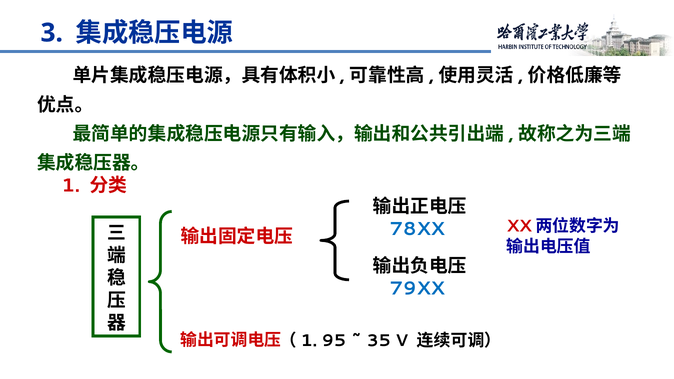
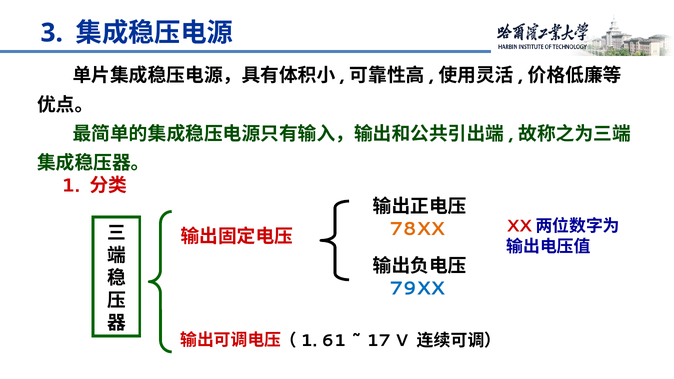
78XX colour: blue -> orange (417, 229)
95: 95 -> 61 (334, 341)
35: 35 -> 17 (379, 341)
